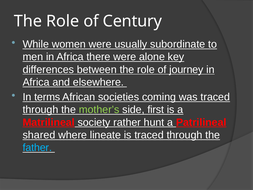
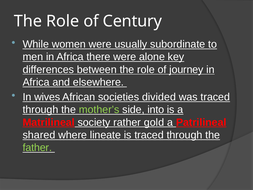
terms: terms -> wives (47, 97)
coming: coming -> divided (159, 97)
first: first -> into (156, 110)
hunt: hunt -> gold (154, 122)
father colour: light blue -> light green (37, 147)
